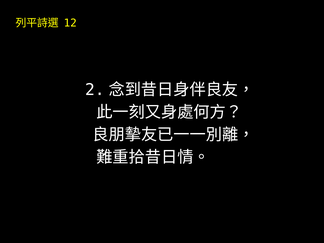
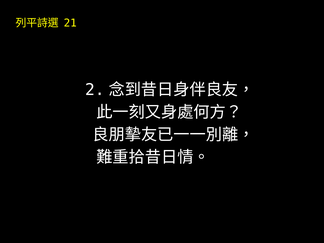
12: 12 -> 21 (70, 23)
